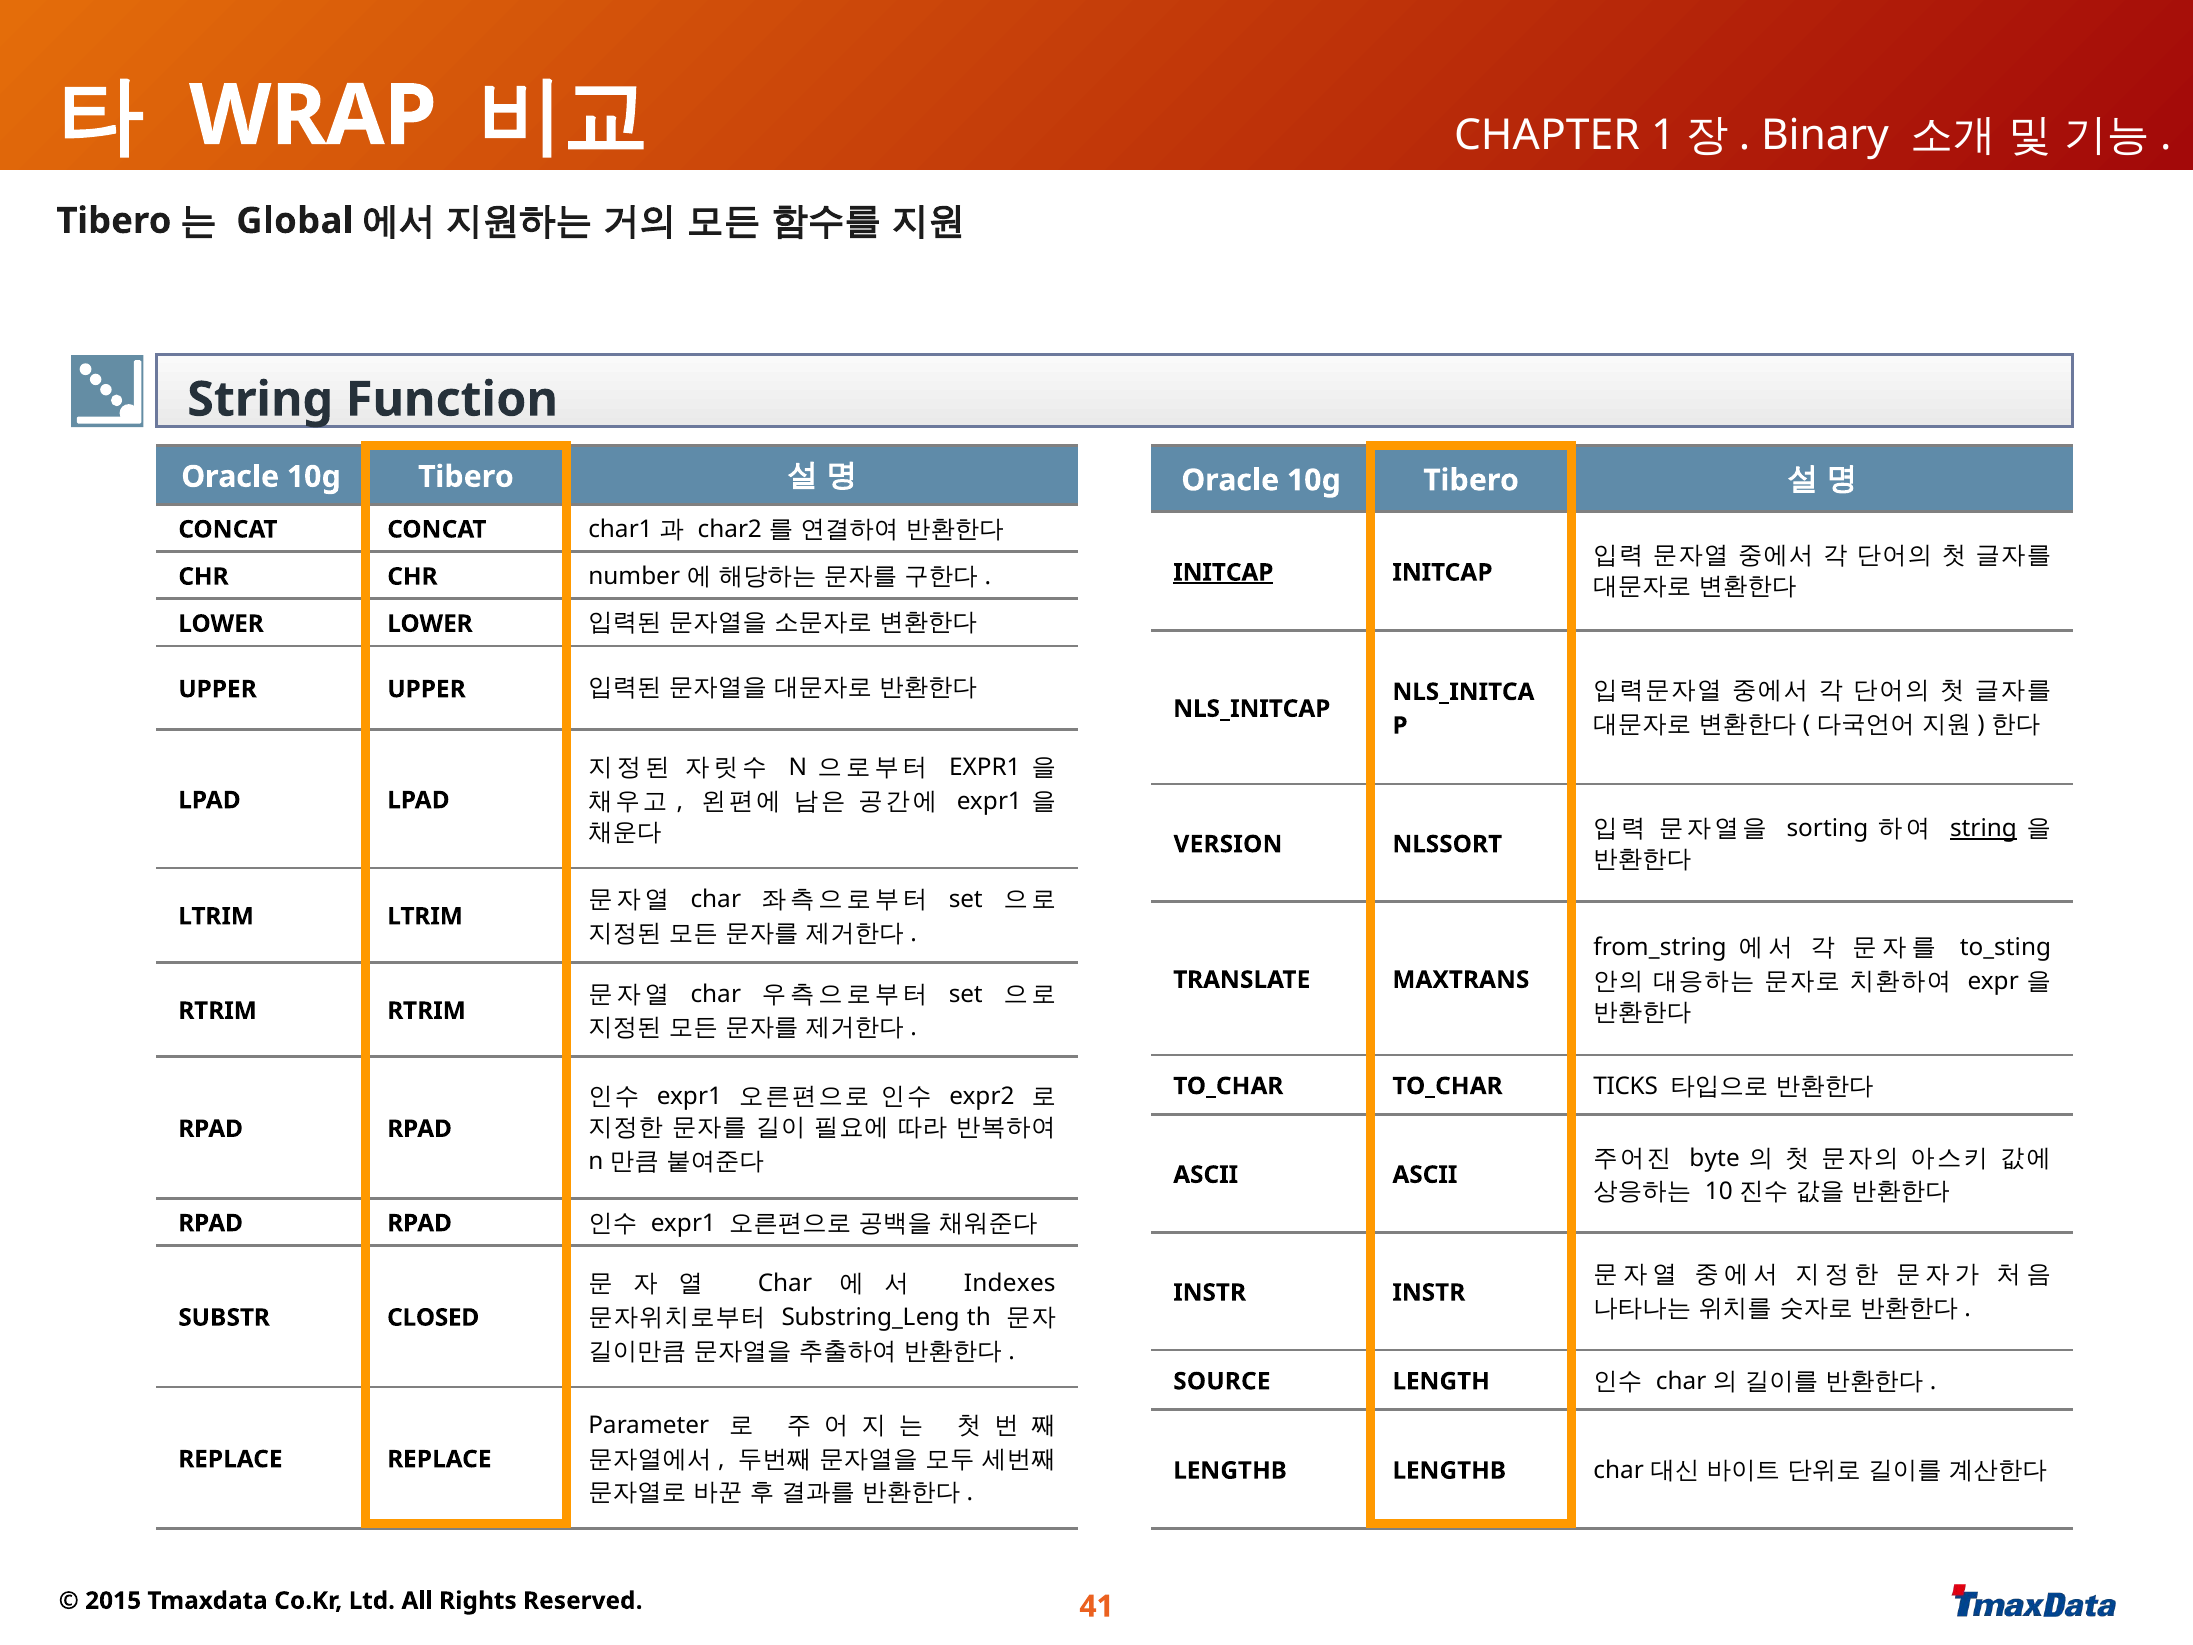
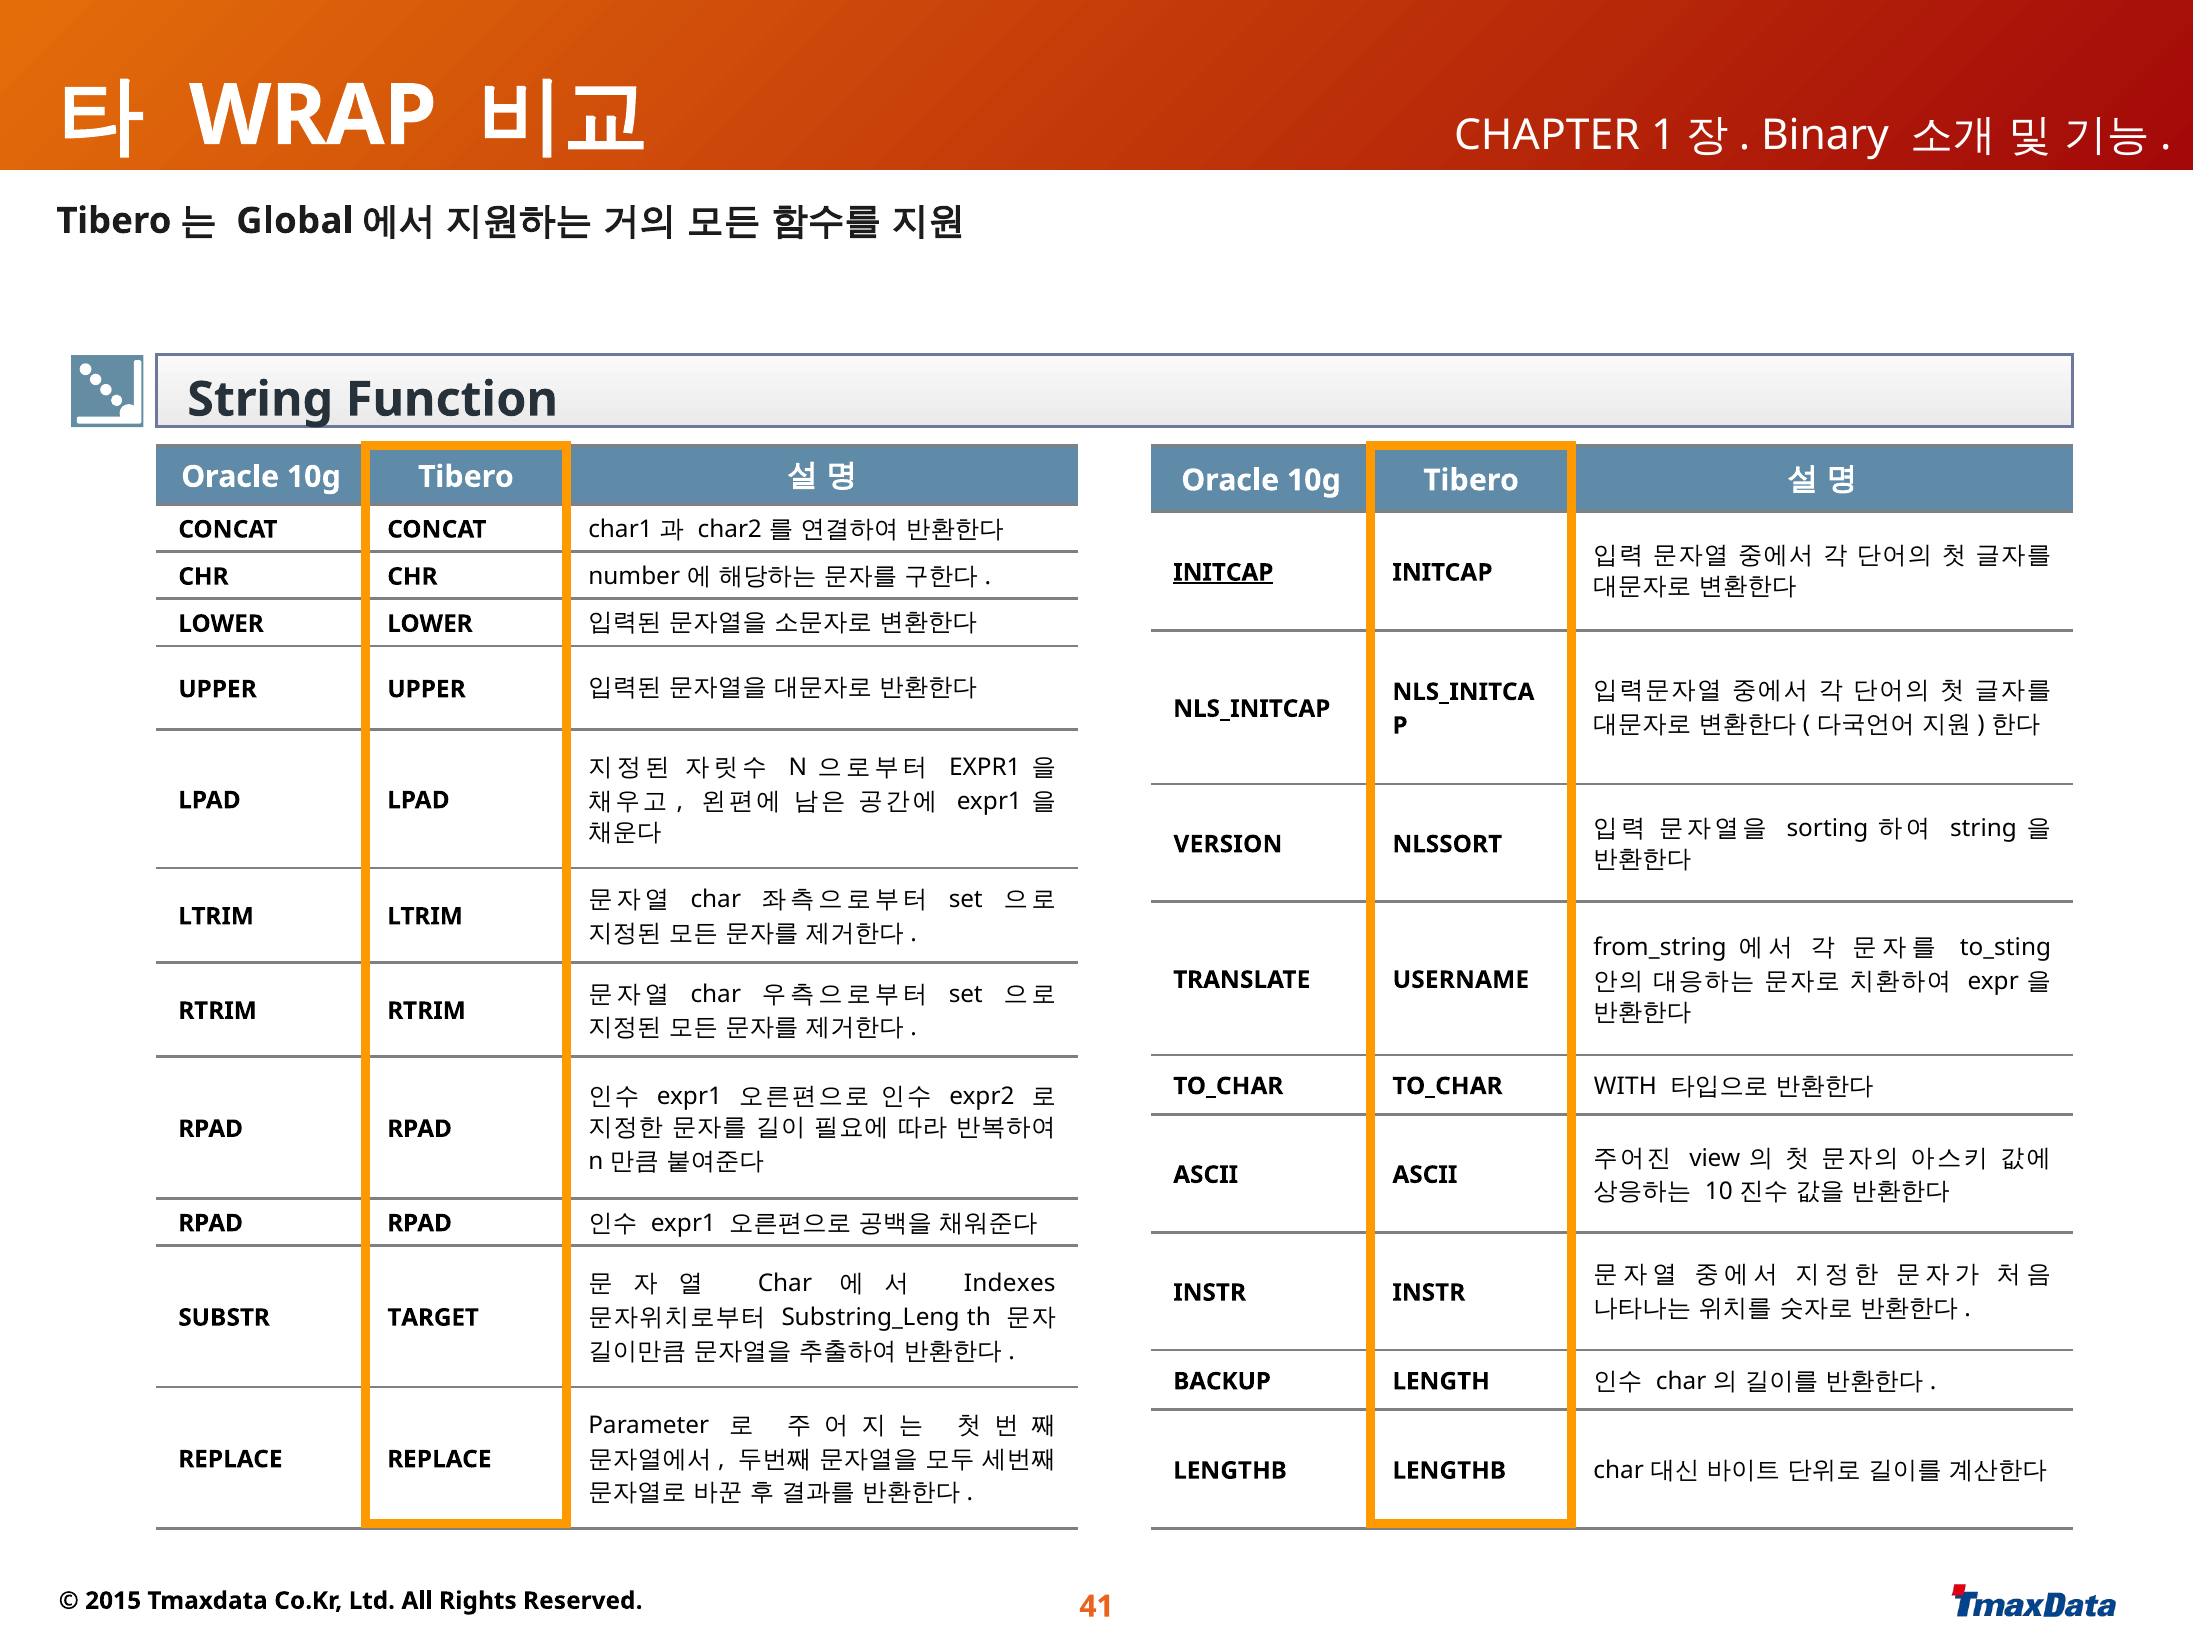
string underline: present -> none (1983, 829)
MAXTRANS: MAXTRANS -> USERNAME (1461, 980)
TICKS: TICKS -> WITH (1625, 1086)
byte: byte -> view (1715, 1158)
CLOSED: CLOSED -> TARGET (433, 1317)
SOURCE: SOURCE -> BACKUP (1222, 1381)
